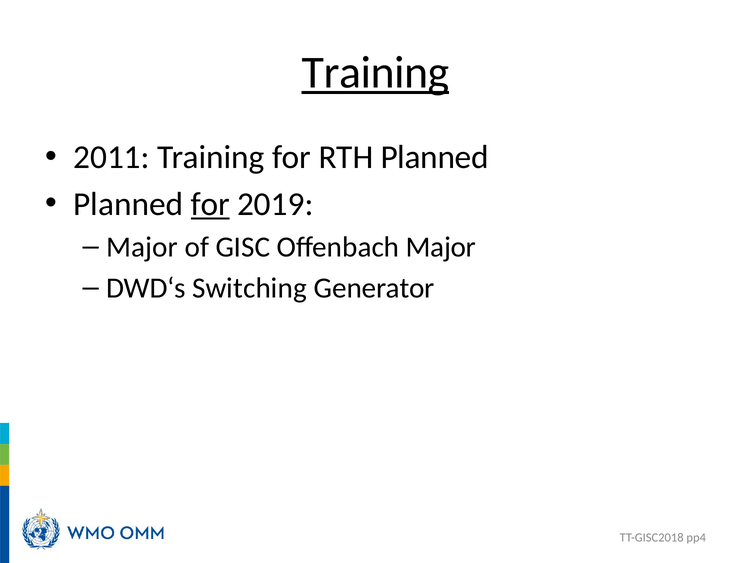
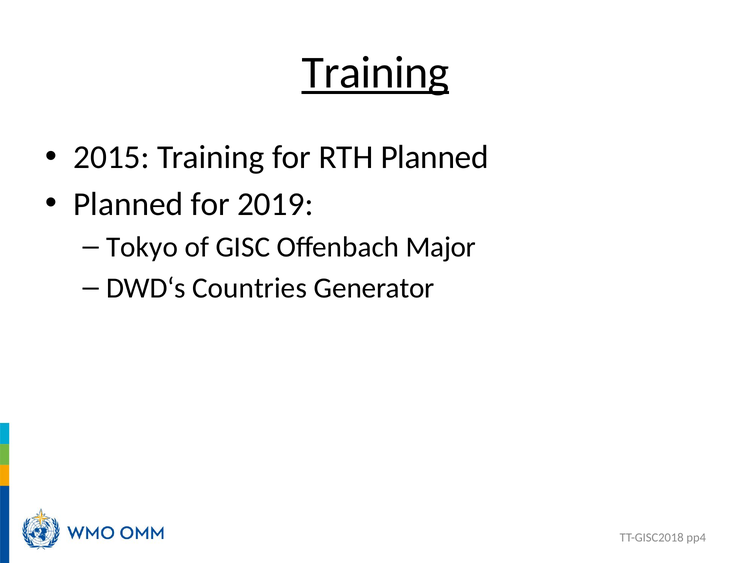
2011: 2011 -> 2015 (112, 158)
for underline: present -> none (210, 204)
Major: Major -> Tokyo (142, 247)
Switching: Switching -> Countries (249, 288)
